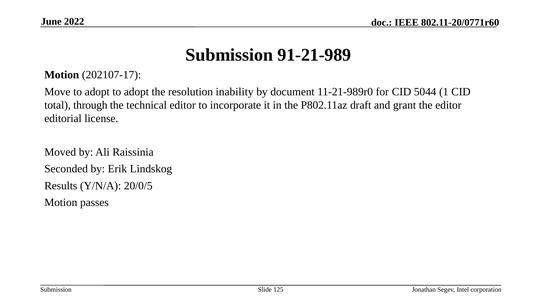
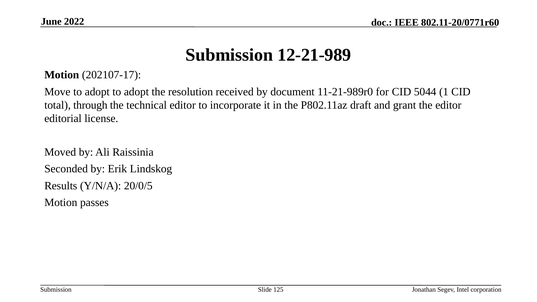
91-21-989: 91-21-989 -> 12-21-989 (314, 55)
inability: inability -> received (235, 92)
